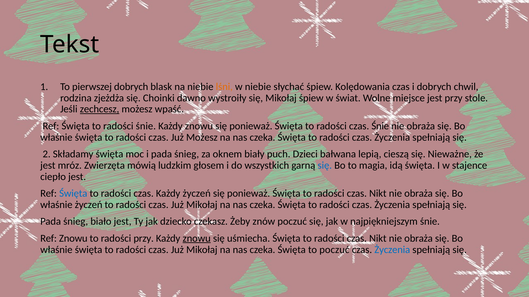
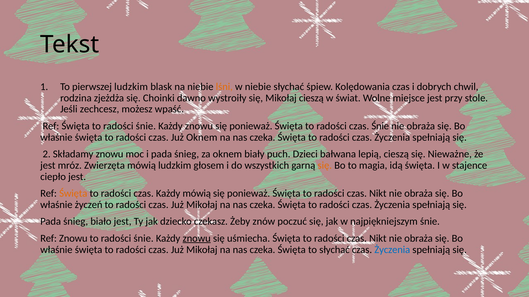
pierwszej dobrych: dobrych -> ludzkim (131, 87)
Mikołaj śpiew: śpiew -> cieszą (311, 98)
zechcesz underline: present -> none (100, 109)
Już Możesz: Możesz -> Oknem (202, 138)
Składamy święta: święta -> znowu (110, 154)
się colour: blue -> orange (325, 166)
Święta colour: blue -> orange (73, 194)
Każdy życzeń: życzeń -> mówią (197, 194)
przy: przy -> śnie (144, 239)
to poczuć: poczuć -> słychać (334, 250)
